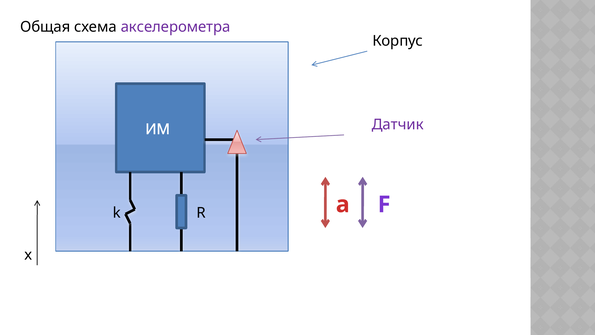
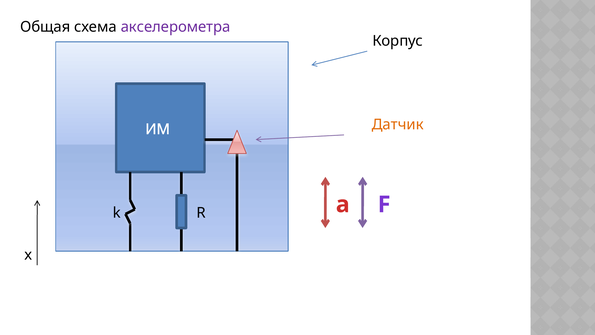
Датчик colour: purple -> orange (398, 124)
